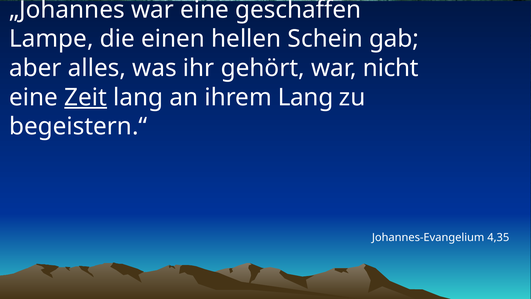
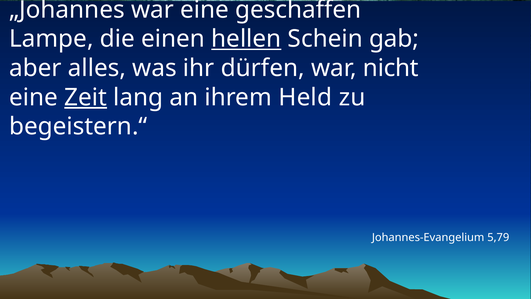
hellen underline: none -> present (246, 39)
gehört: gehört -> dürfen (263, 68)
ihrem Lang: Lang -> Held (305, 97)
4,35: 4,35 -> 5,79 (498, 237)
